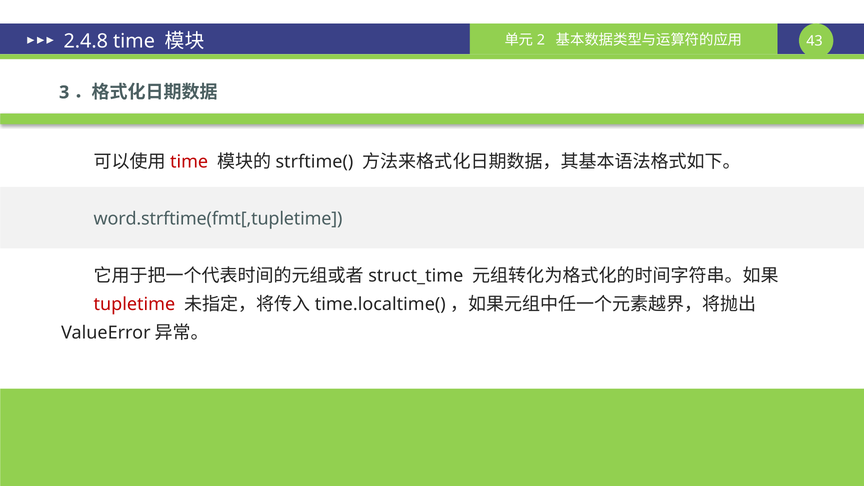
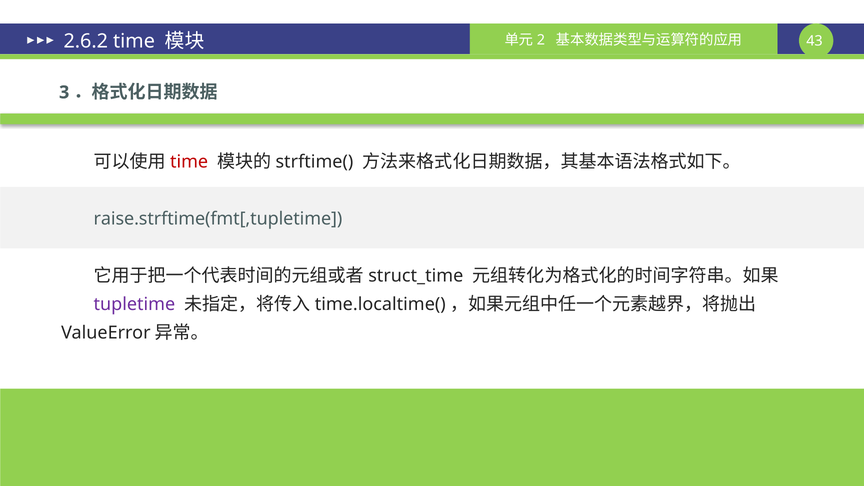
2.4.8: 2.4.8 -> 2.6.2 (86, 41)
word.strftime(fmt[,tupletime: word.strftime(fmt[,tupletime -> raise.strftime(fmt[,tupletime (218, 219)
tupletime colour: red -> purple (134, 304)
